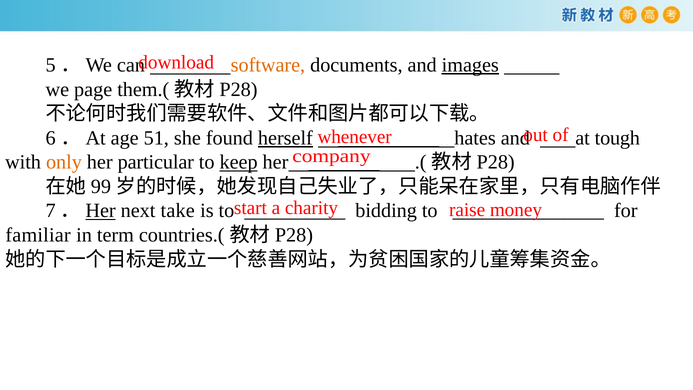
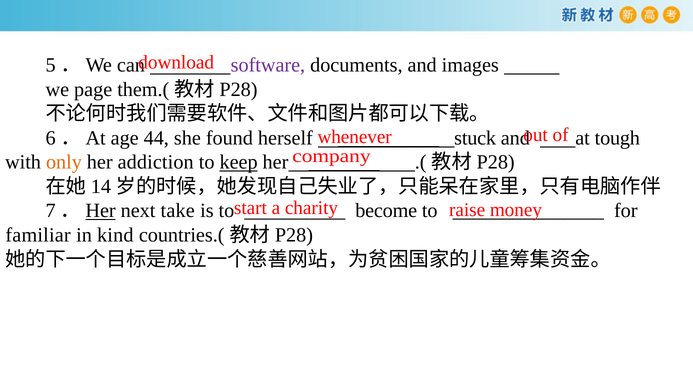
software colour: orange -> purple (268, 65)
images underline: present -> none (470, 65)
51: 51 -> 44 (156, 138)
herself underline: present -> none (285, 138)
hates: hates -> stuck (475, 138)
particular: particular -> addiction (156, 162)
99: 99 -> 14 (101, 186)
bidding: bidding -> become (386, 211)
term: term -> kind (115, 235)
